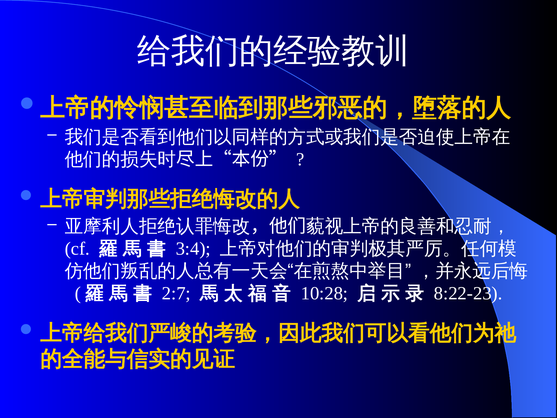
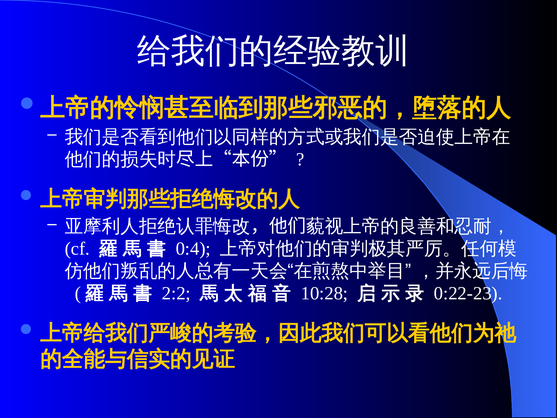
3:4: 3:4 -> 0:4 (193, 249)
2:7: 2:7 -> 2:2 (176, 293)
8:22-23: 8:22-23 -> 0:22-23 (468, 293)
